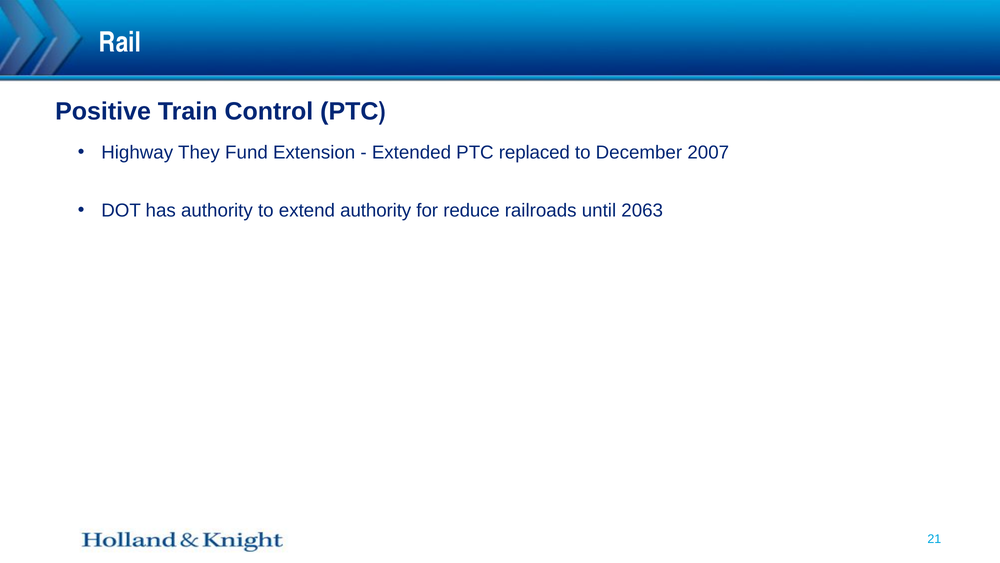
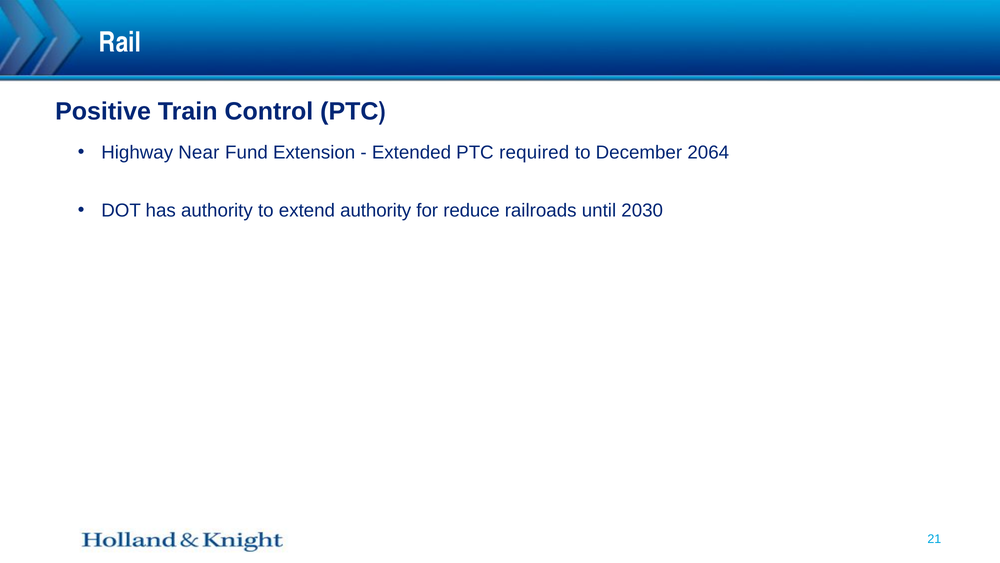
They: They -> Near (199, 153)
replaced: replaced -> required (534, 153)
2007: 2007 -> 2064 (708, 153)
2063: 2063 -> 2030 (642, 210)
